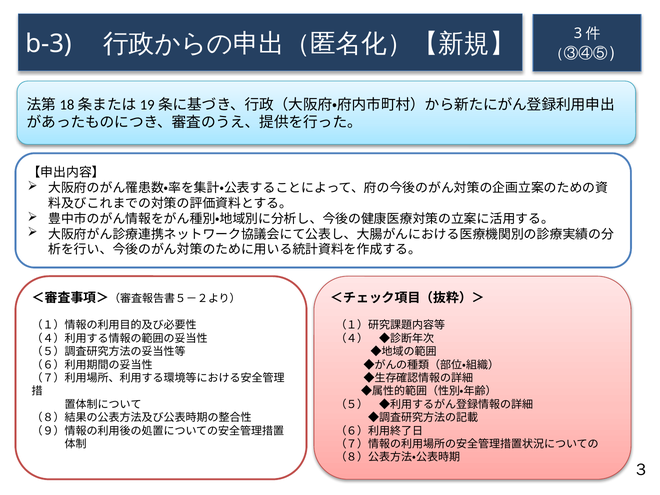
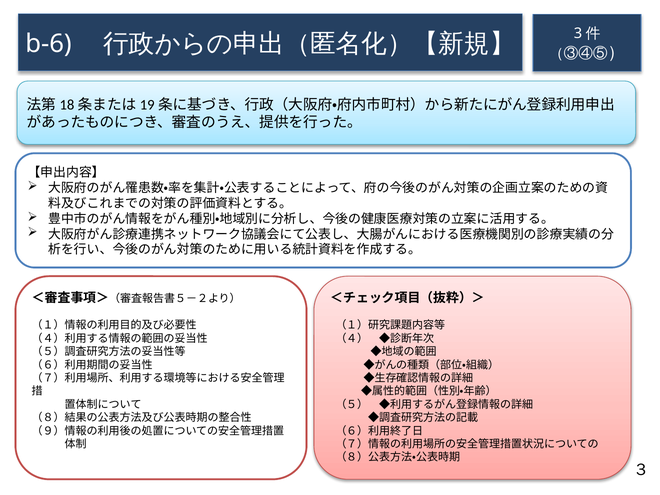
b-3: b-3 -> b-6 (48, 44)
